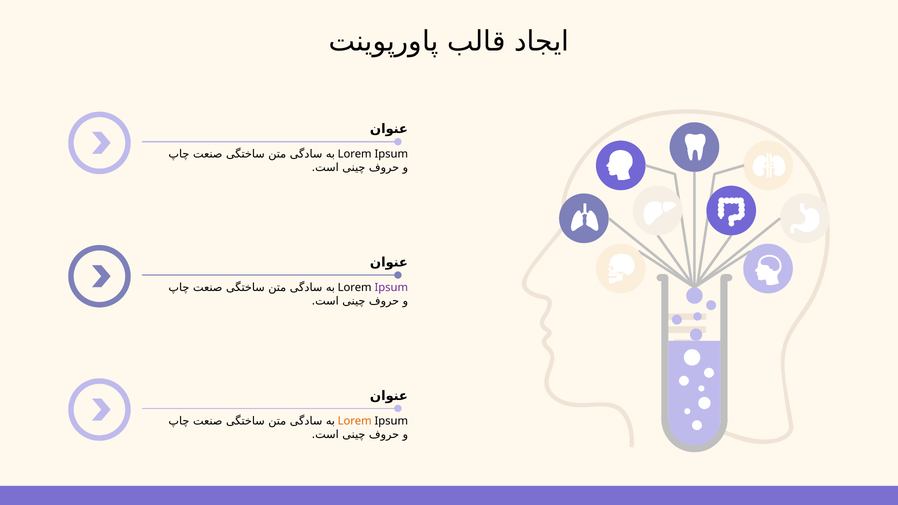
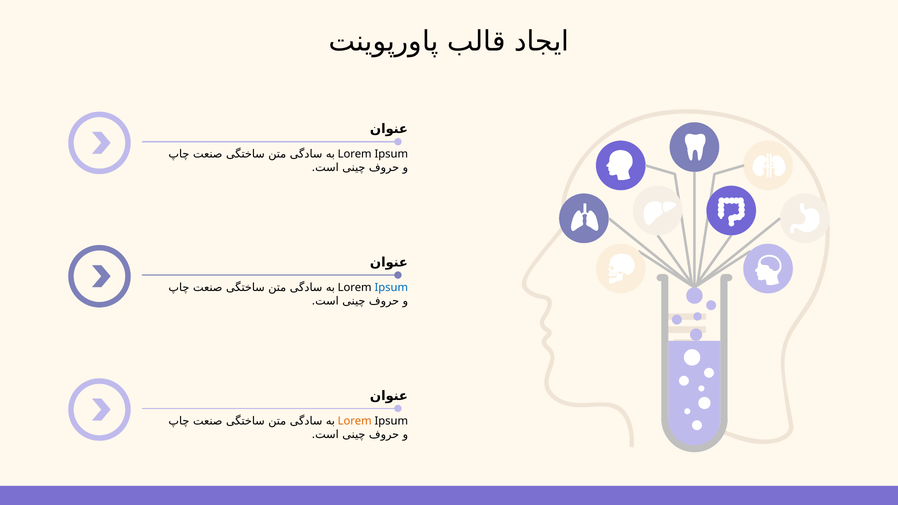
Ipsum colour: purple -> blue (391, 288)
